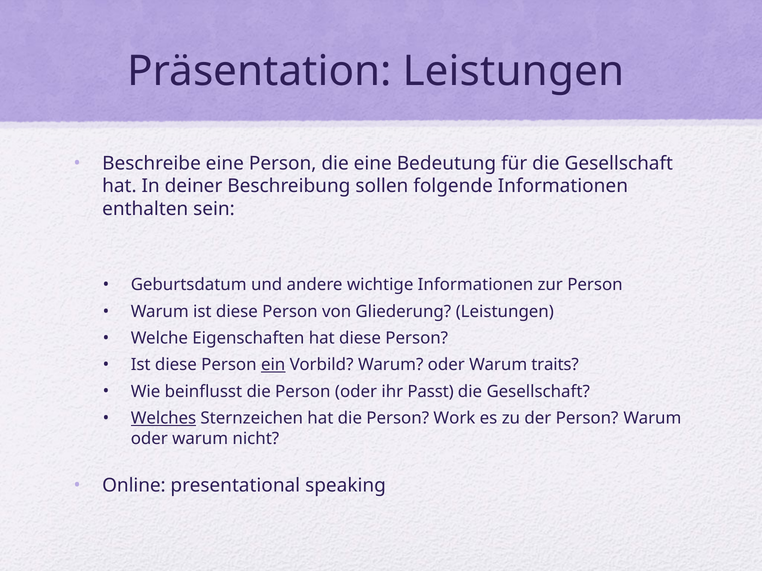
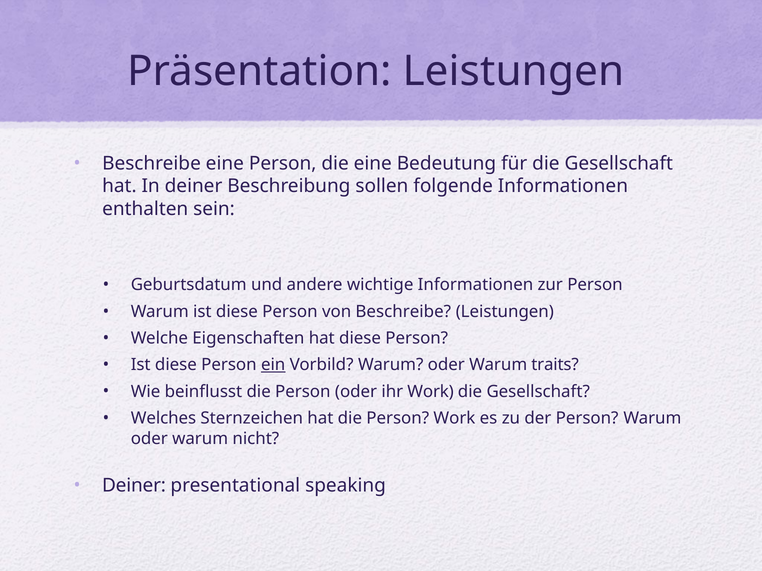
von Gliederung: Gliederung -> Beschreibe (403, 312)
ihr Passt: Passt -> Work (431, 392)
Welches underline: present -> none (163, 418)
Online: Online -> Deiner (134, 486)
